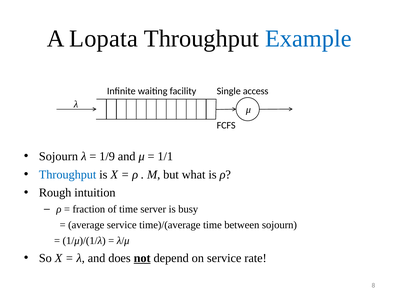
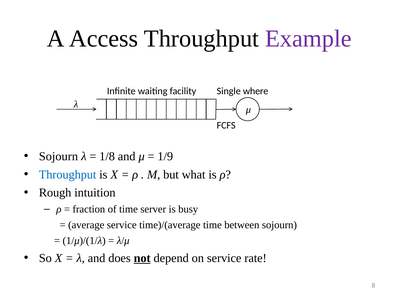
Lopata: Lopata -> Access (104, 39)
Example colour: blue -> purple (308, 39)
access: access -> where (256, 91)
1/9: 1/9 -> 1/8 (107, 156)
1/1: 1/1 -> 1/9 (165, 156)
